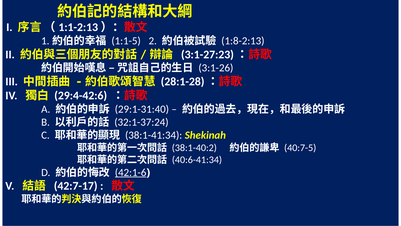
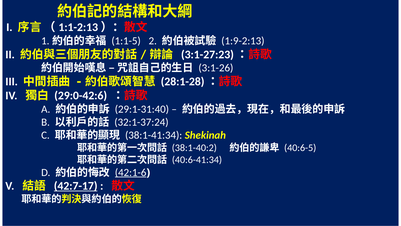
1:8-2:13: 1:8-2:13 -> 1:9-2:13 (243, 41)
29:4-42:6: 29:4-42:6 -> 29:0-42:6 (81, 96)
40:7-5: 40:7-5 -> 40:6-5 (300, 148)
42:7-17 underline: none -> present (76, 186)
